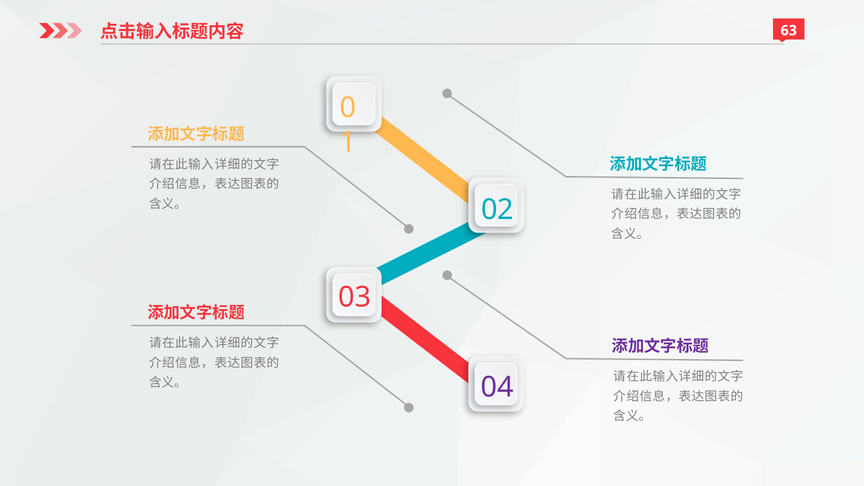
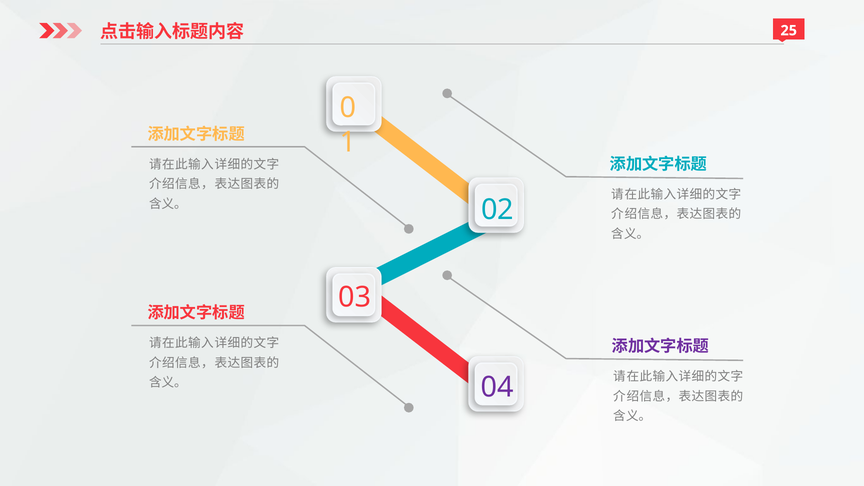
63: 63 -> 25 (789, 31)
